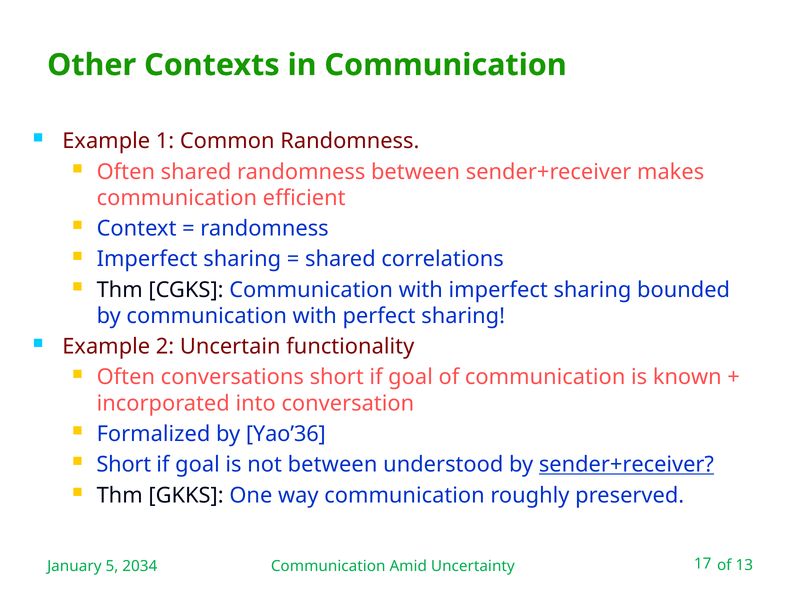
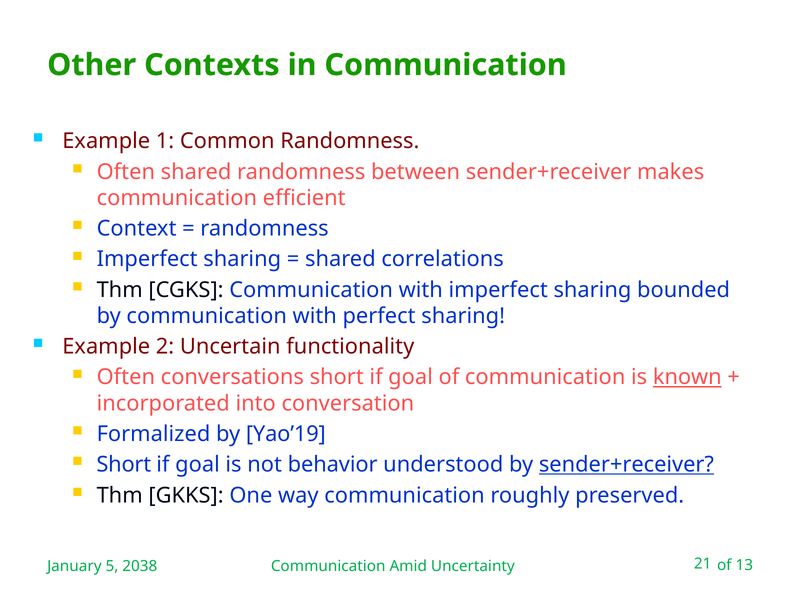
known underline: none -> present (687, 377)
Yao’36: Yao’36 -> Yao’19 (286, 434)
not between: between -> behavior (333, 464)
2034: 2034 -> 2038 (140, 566)
17: 17 -> 21 (703, 563)
